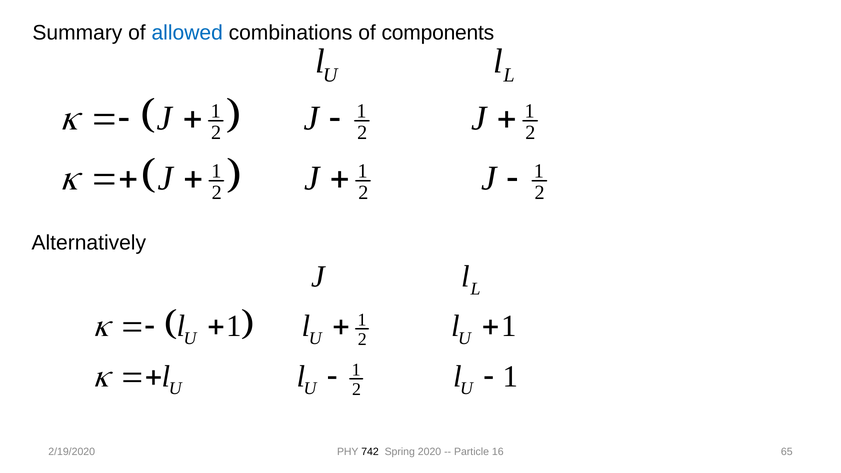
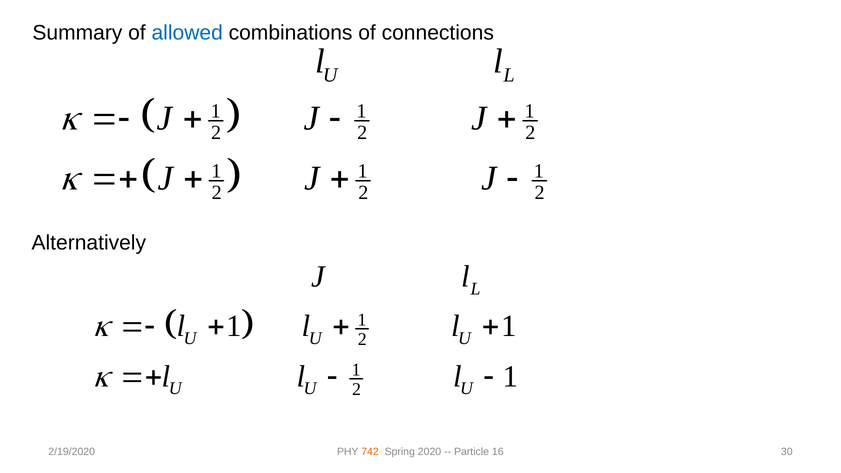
components: components -> connections (438, 33)
742 colour: black -> orange (370, 452)
65: 65 -> 30 (787, 452)
